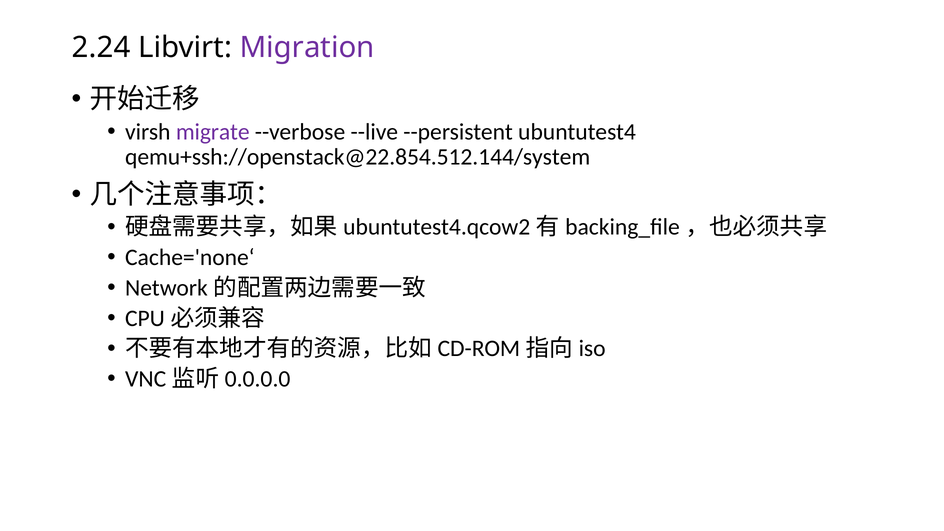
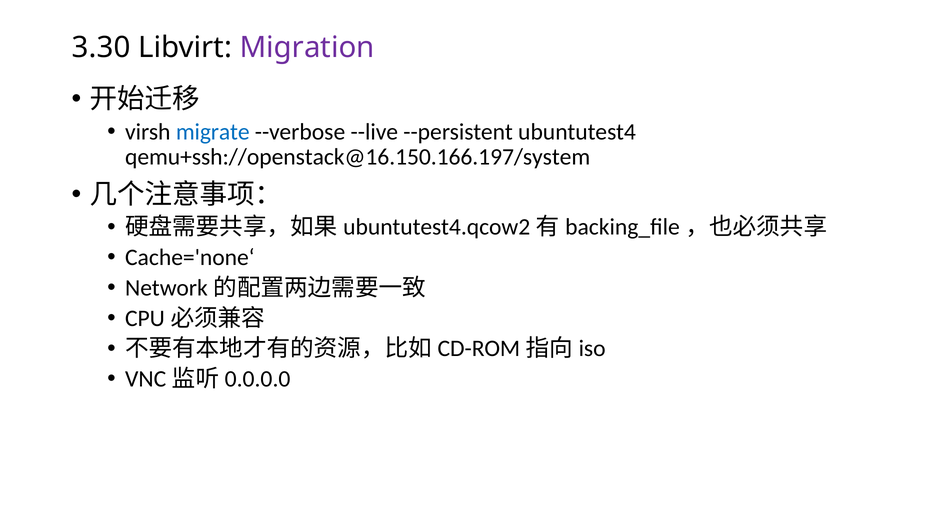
2.24: 2.24 -> 3.30 (101, 48)
migrate colour: purple -> blue (213, 132)
qemu+ssh://openstack@22.854.512.144/system: qemu+ssh://openstack@22.854.512.144/system -> qemu+ssh://openstack@16.150.166.197/system (358, 157)
